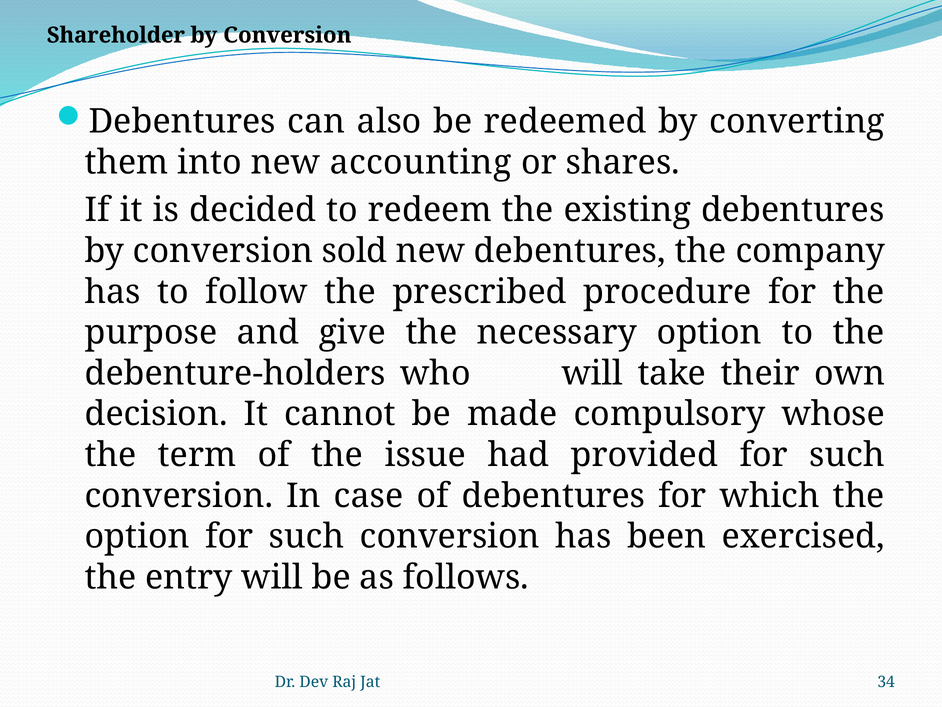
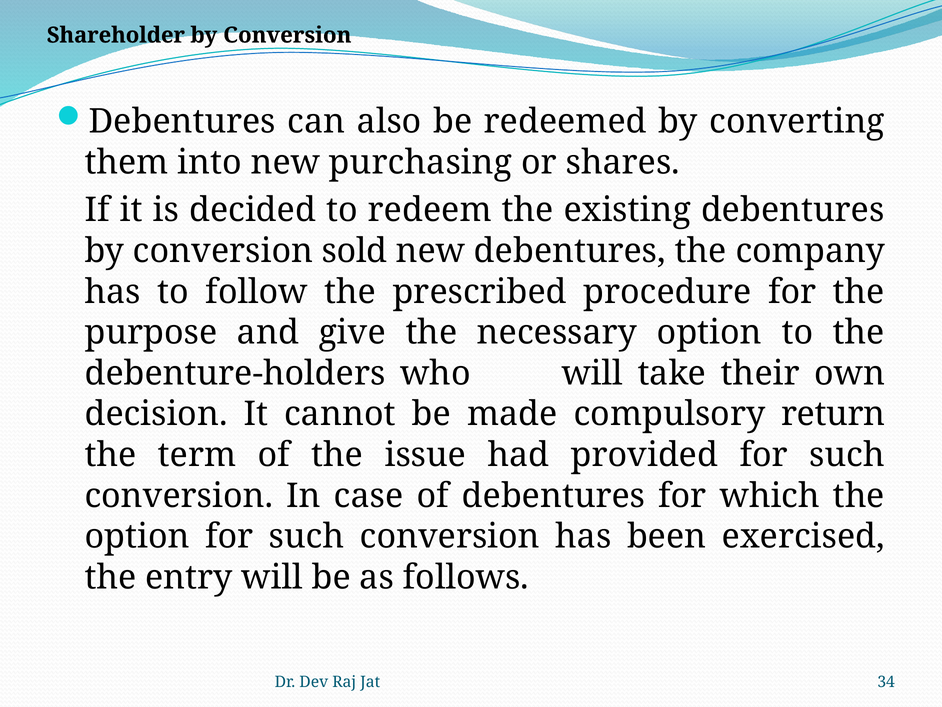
accounting: accounting -> purchasing (421, 162)
whose: whose -> return (833, 414)
